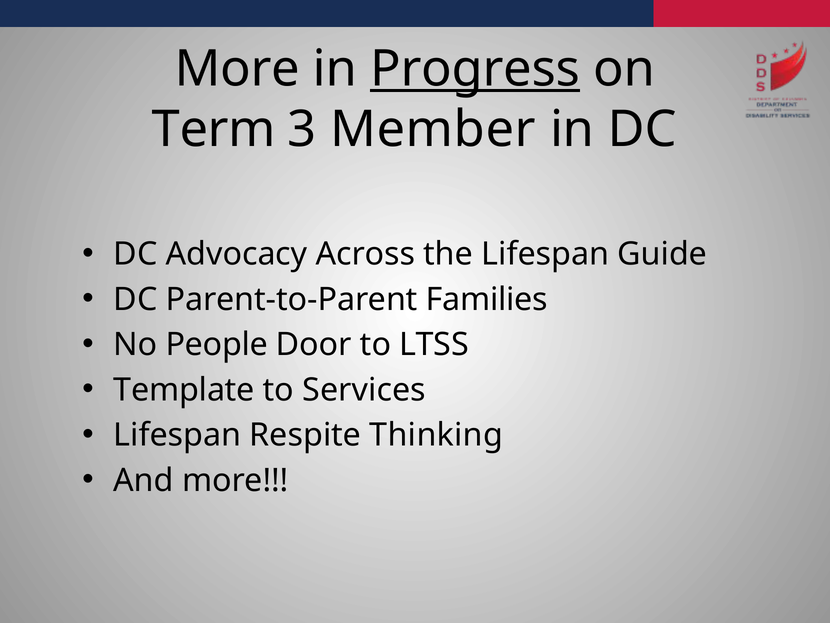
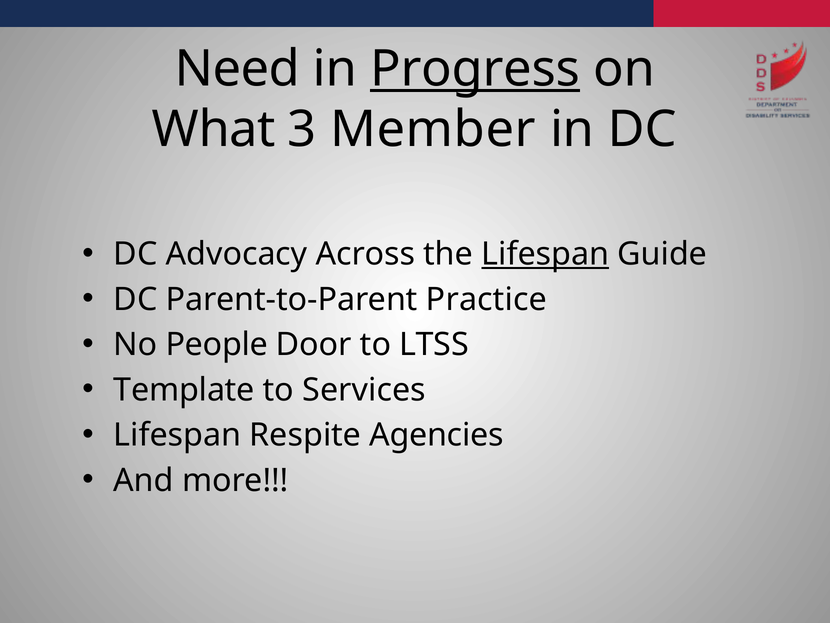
More: More -> Need (237, 69)
Term: Term -> What (214, 130)
Lifespan underline: none -> present (545, 254)
Families: Families -> Practice (487, 299)
Thinking: Thinking -> Agencies (437, 435)
